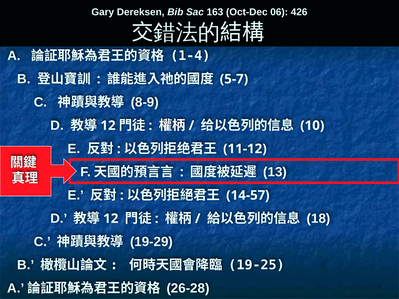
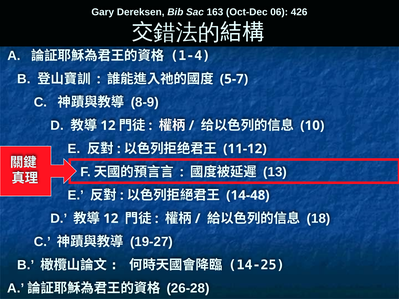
14-57: 14-57 -> 14-48 (246, 195)
19-29: 19-29 -> 19-27 (151, 242)
19-25: 19-25 -> 14-25 (257, 265)
